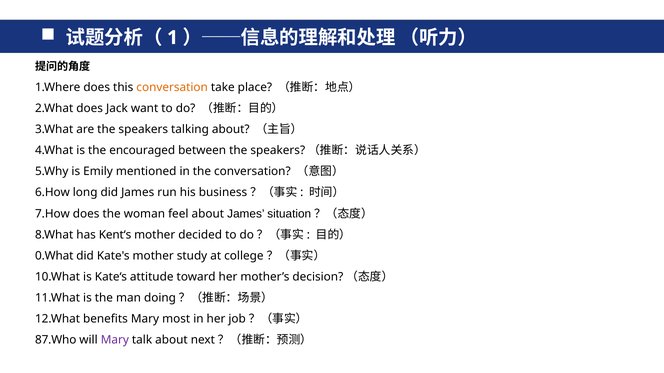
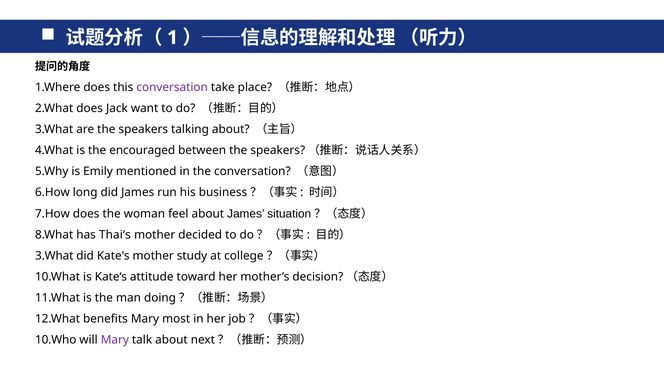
conversation colour: orange -> purple (172, 87)
Kent‘s: Kent‘s -> Thai‘s (115, 235)
0.What: 0.What -> 3.What (54, 256)
87.Who: 87.Who -> 10.Who (56, 340)
